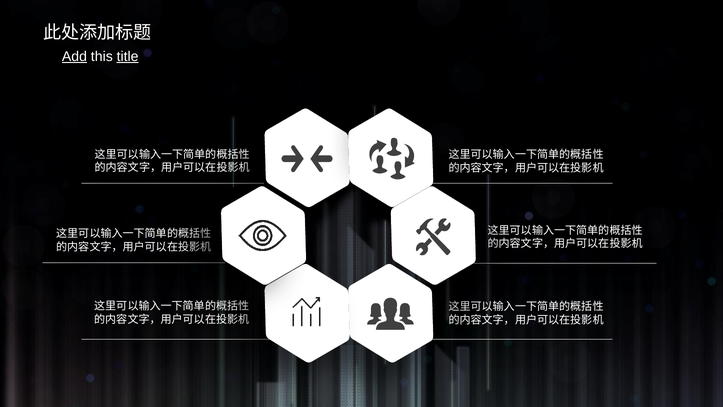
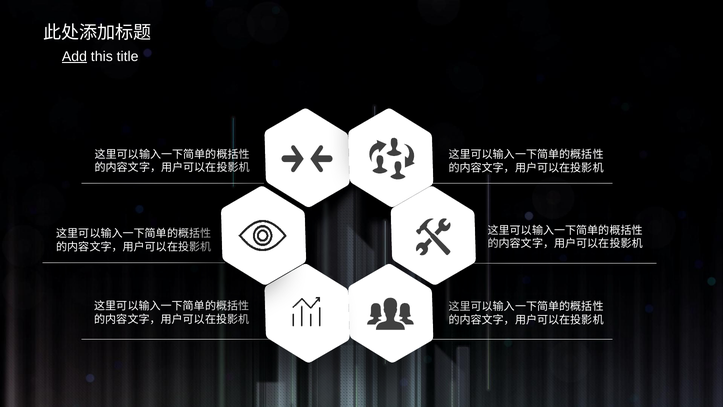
title underline: present -> none (128, 57)
